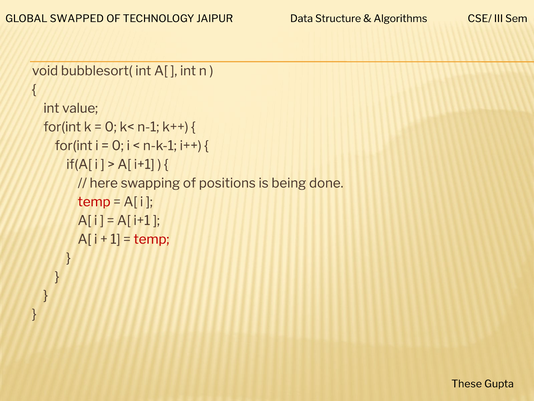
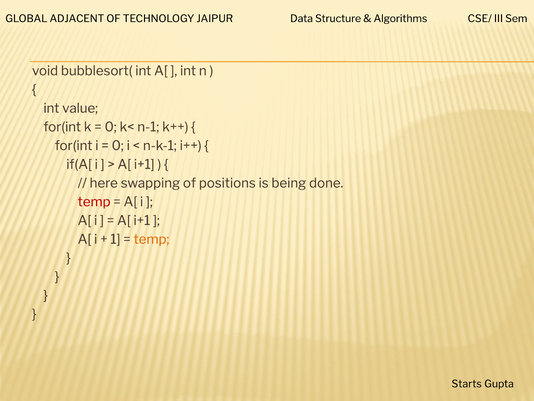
SWAPPED: SWAPPED -> ADJACENT (77, 19)
temp colour: red -> orange (152, 239)
These: These -> Starts (467, 383)
